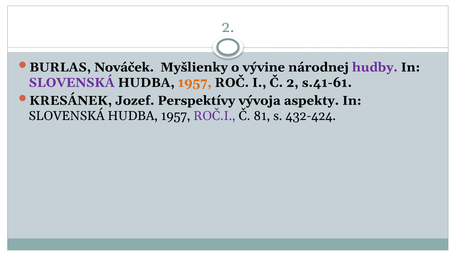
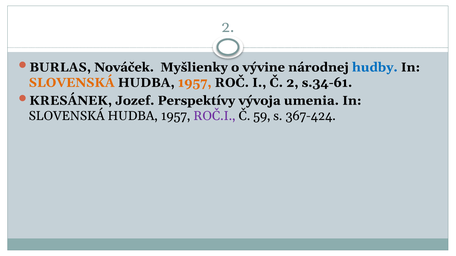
hudby colour: purple -> blue (375, 67)
SLOVENSKÁ colour: purple -> orange (72, 83)
s.41-61: s.41-61 -> s.34-61 (327, 83)
aspekty: aspekty -> umenia (311, 101)
81: 81 -> 59 (262, 116)
432-424: 432-424 -> 367-424 (311, 116)
